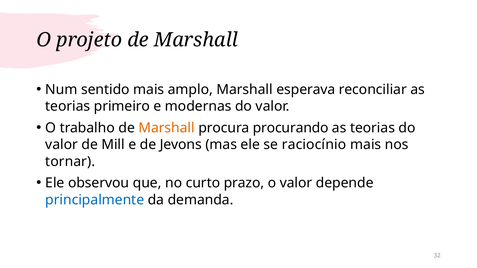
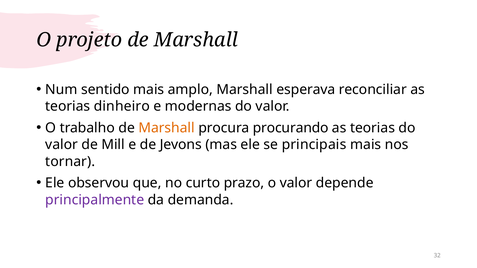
primeiro: primeiro -> dinheiro (122, 107)
raciocínio: raciocínio -> principais (314, 145)
principalmente colour: blue -> purple (95, 200)
